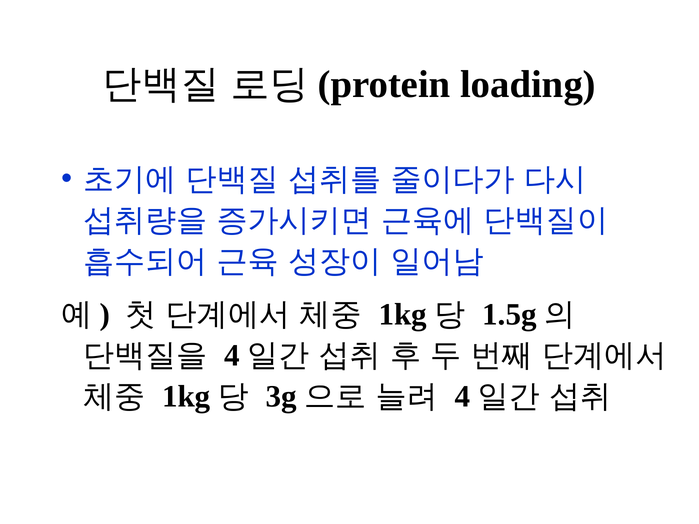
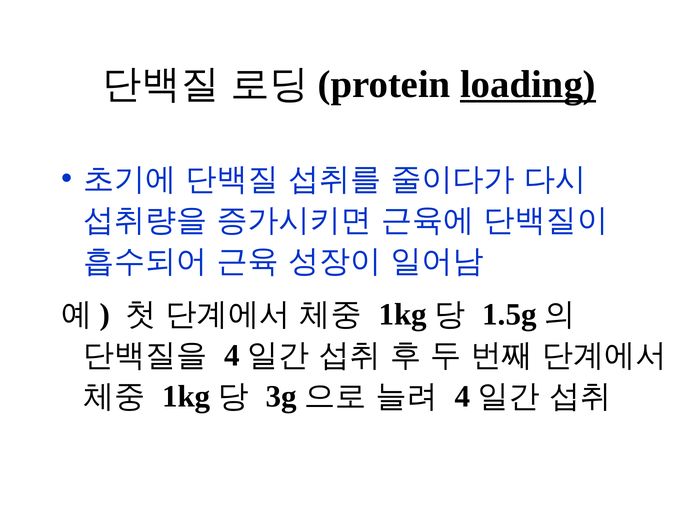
loading underline: none -> present (528, 85)
